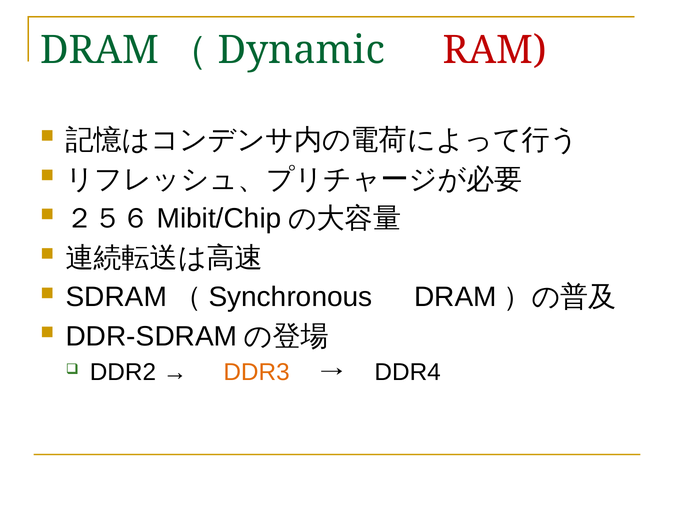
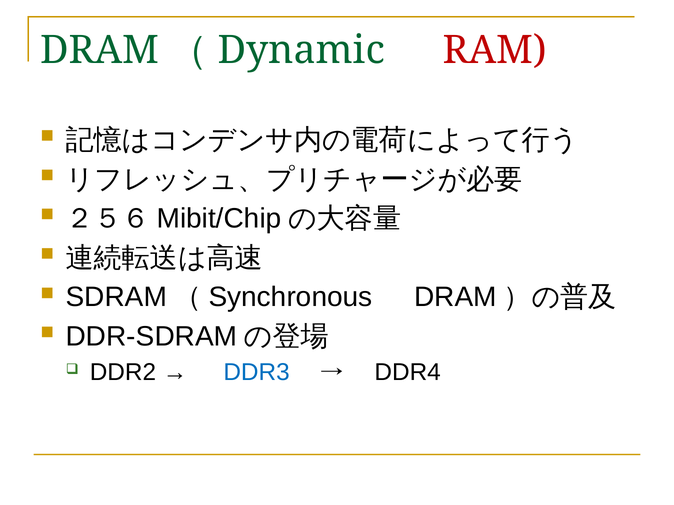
DDR3 colour: orange -> blue (257, 373)
